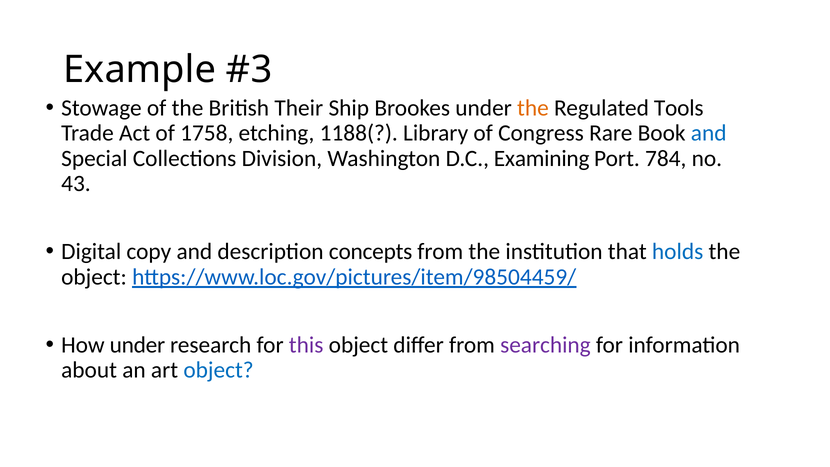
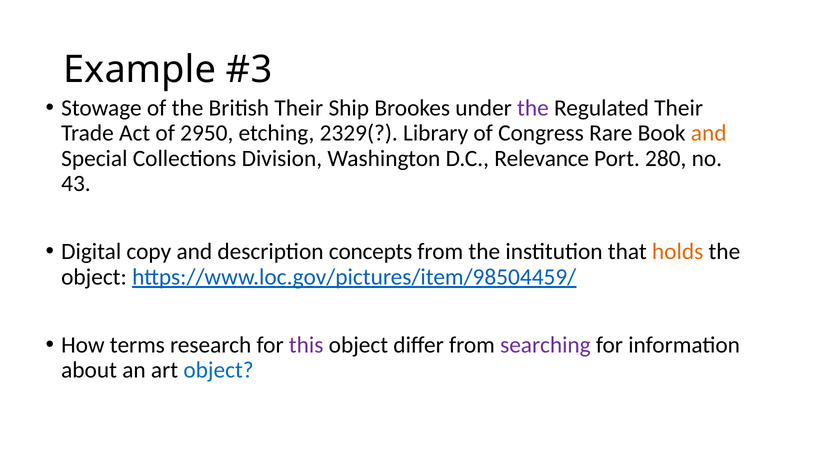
the colour: orange -> purple (533, 108)
Regulated Tools: Tools -> Their (679, 108)
1758: 1758 -> 2950 (207, 133)
1188(: 1188( -> 2329( (359, 133)
and colour: blue -> orange (709, 133)
Examining: Examining -> Relevance (542, 158)
784: 784 -> 280 (666, 158)
holds colour: blue -> orange (678, 251)
How under: under -> terms (137, 345)
